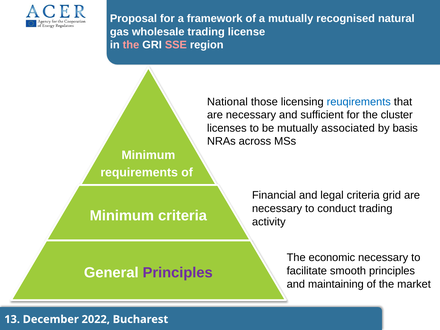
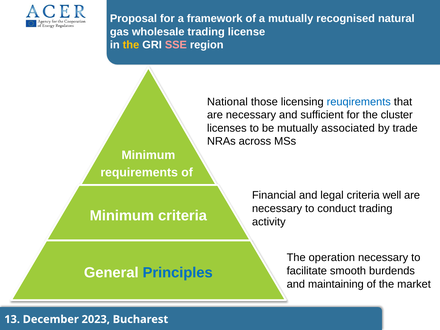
the colour: pink -> yellow (131, 45)
basis: basis -> trade (405, 128)
grid: grid -> well (392, 195)
economic: economic -> operation (332, 258)
smooth principles: principles -> burdends (392, 271)
Principles colour: purple -> blue (178, 273)
2022: 2022 -> 2023 (96, 319)
